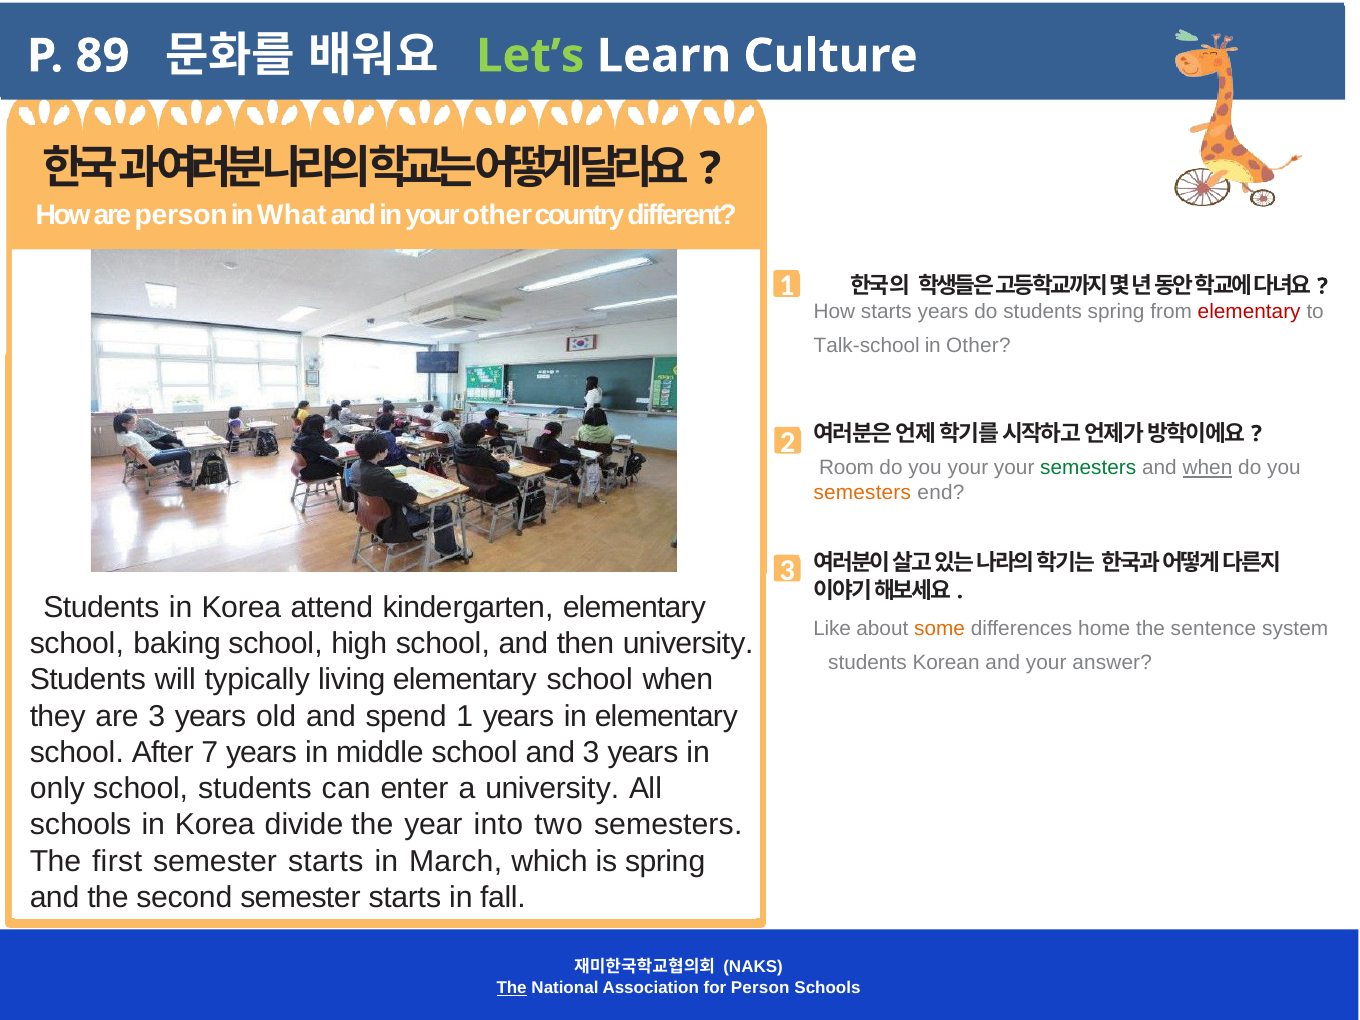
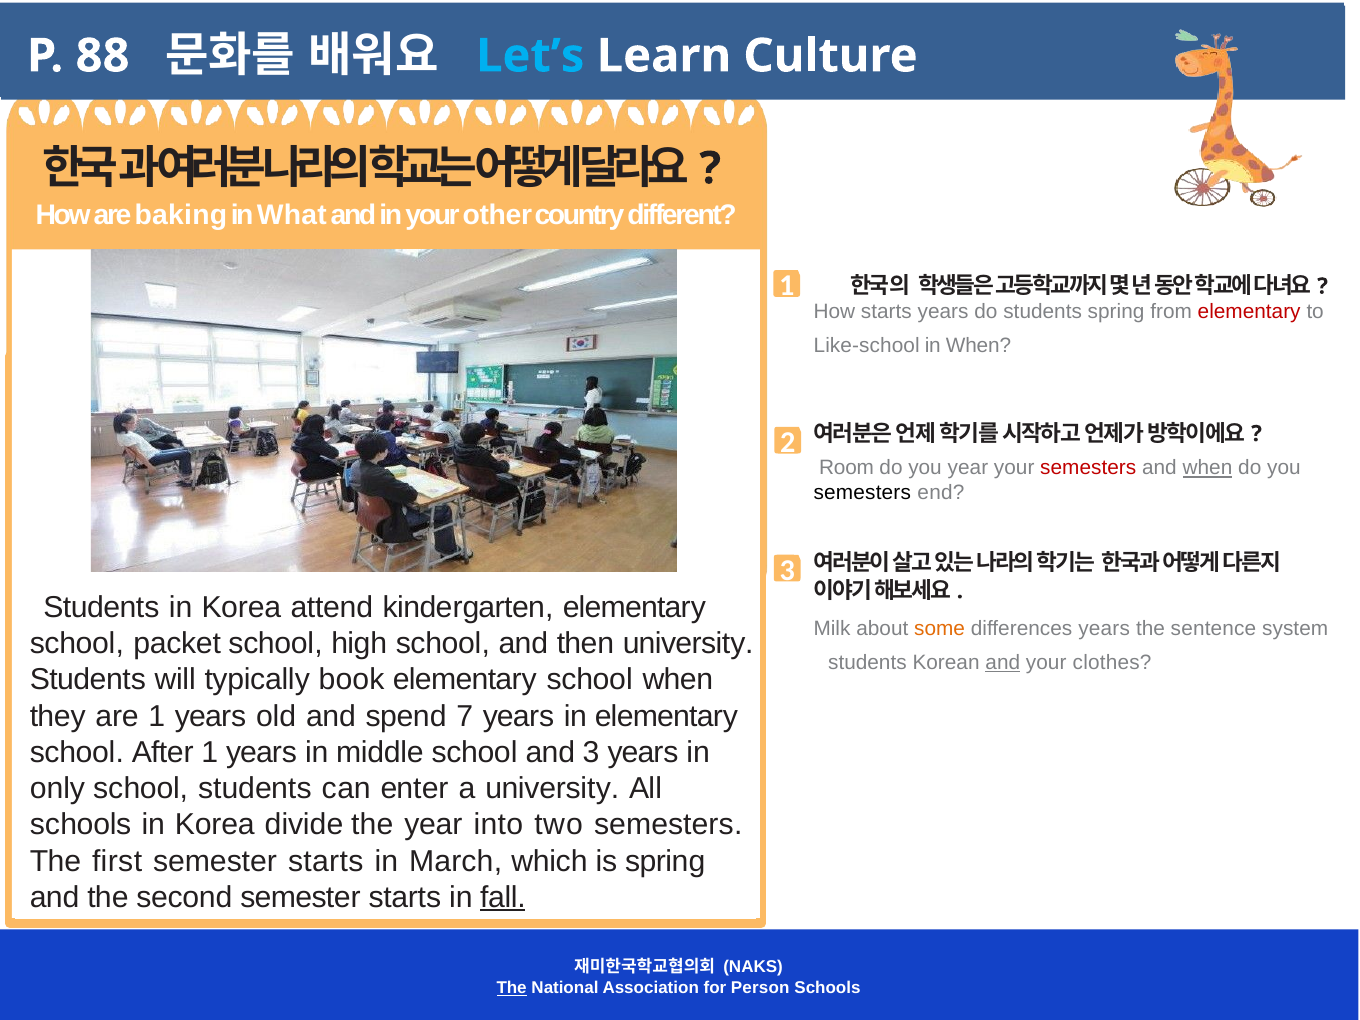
89: 89 -> 88 (103, 56)
Let’s colour: light green -> light blue (530, 56)
are person: person -> baking (181, 215)
Talk-school: Talk-school -> Like-school (867, 346)
in Other: Other -> When (979, 346)
you your: your -> year (968, 468)
semesters colour: green -> red (1088, 468)
semesters colour: orange -> black (862, 493)
Like: Like -> Milk (832, 629)
differences home: home -> years (1104, 629)
baking: baking -> packet (177, 644)
and underline: none -> present (1003, 662)
answer: answer -> clothes (1112, 662)
living: living -> book (352, 680)
are 3: 3 -> 1 (157, 716)
spend 1: 1 -> 7 (465, 716)
After 7: 7 -> 1 (210, 752)
fall underline: none -> present (503, 897)
